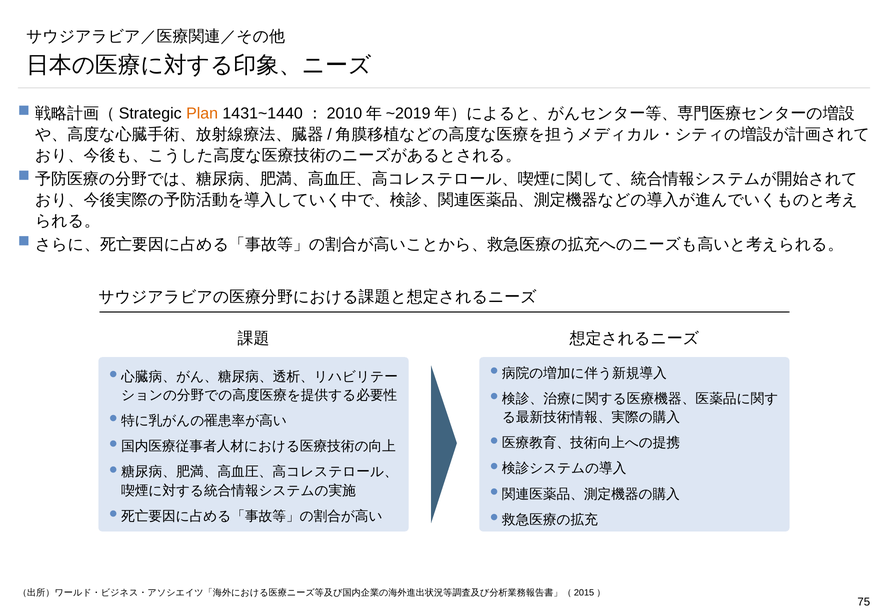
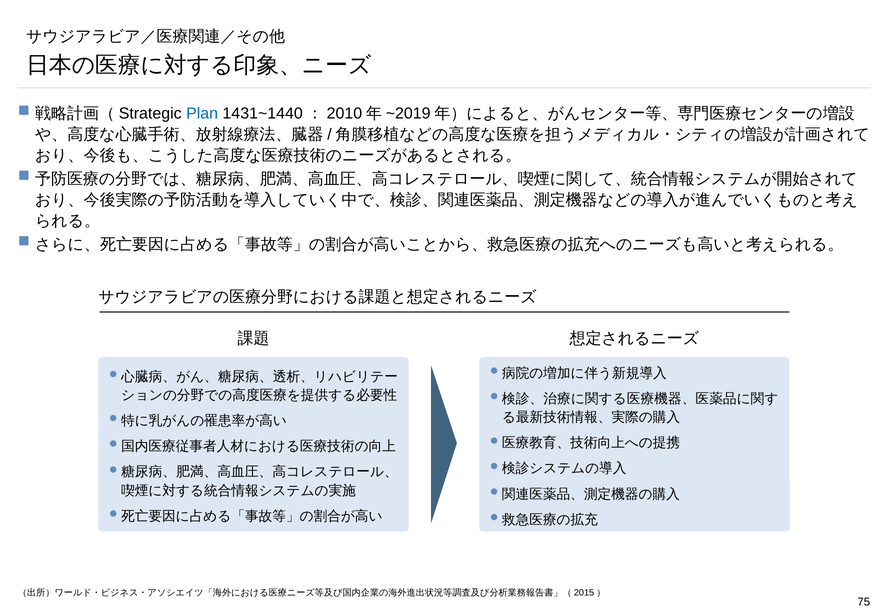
Plan colour: orange -> blue (202, 113)
